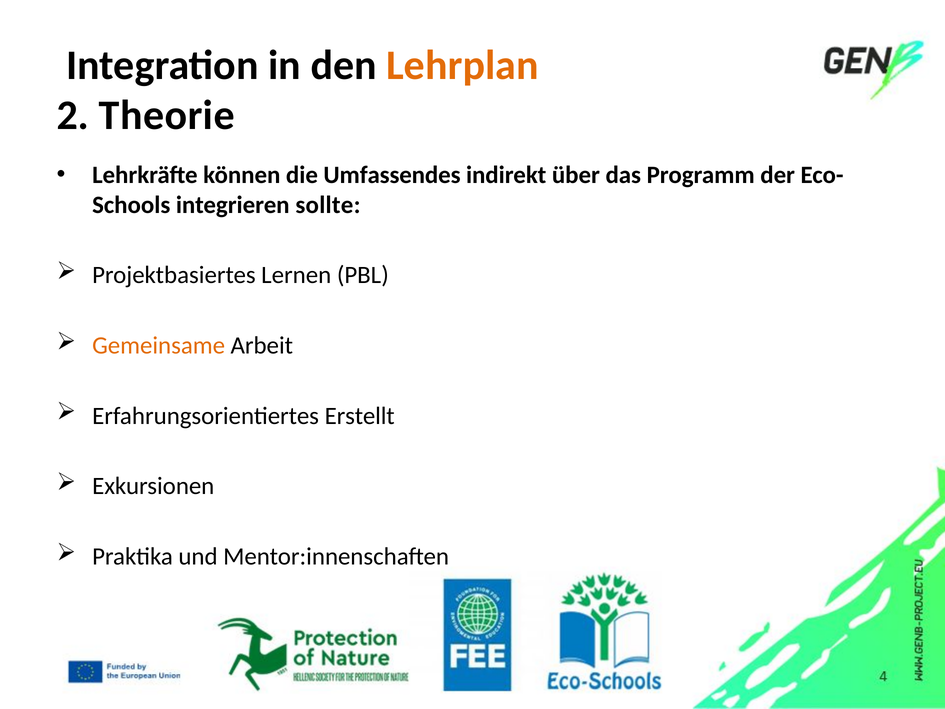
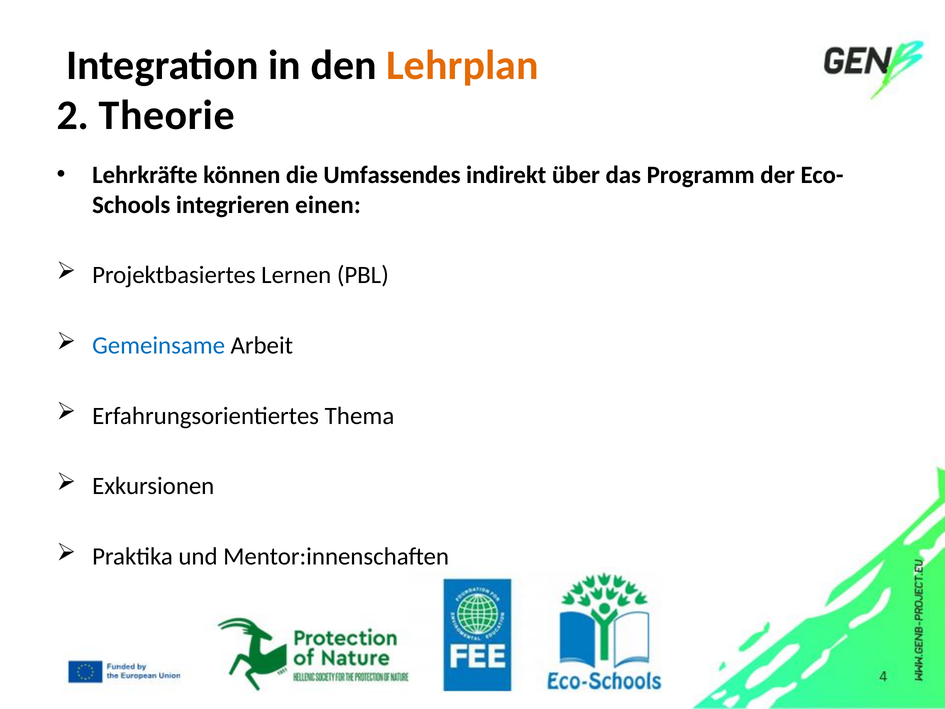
sollte: sollte -> einen (328, 205)
Gemeinsame colour: orange -> blue (159, 345)
Erstellt: Erstellt -> Thema (360, 416)
